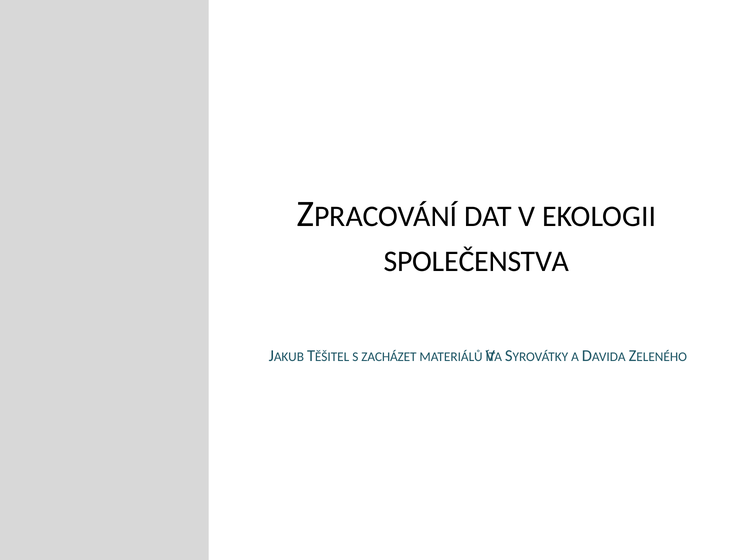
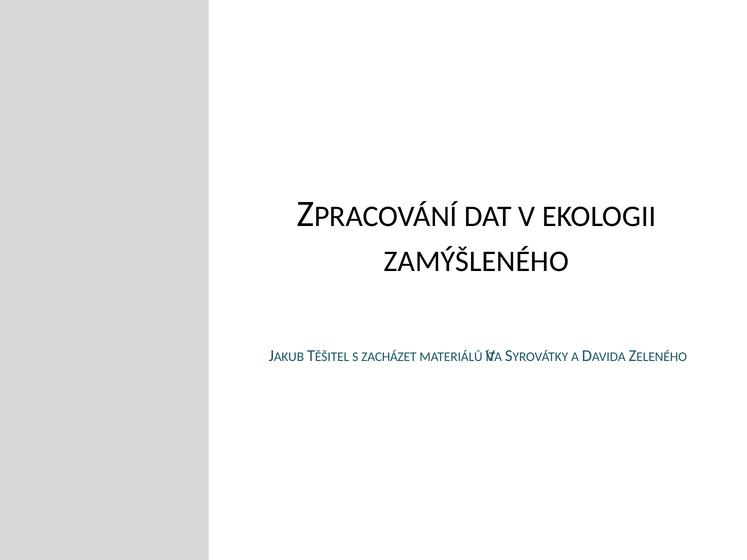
SPOLEČENSTVA: SPOLEČENSTVA -> ZAMÝŠLENÉHO (476, 262)
